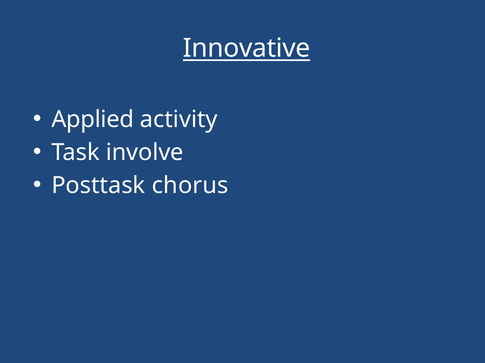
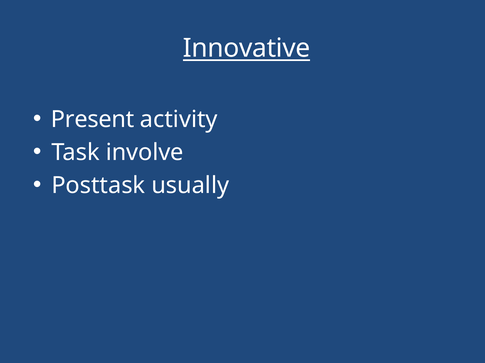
Applied: Applied -> Present (93, 120)
chorus: chorus -> usually (190, 186)
